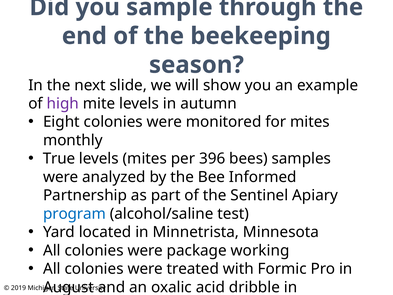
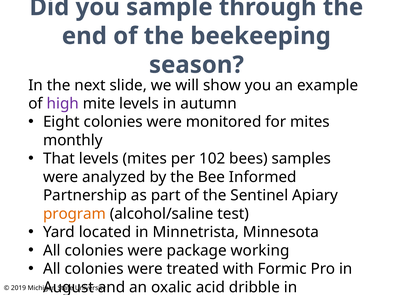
True: True -> That (59, 159)
396: 396 -> 102 (212, 159)
program colour: blue -> orange (75, 214)
